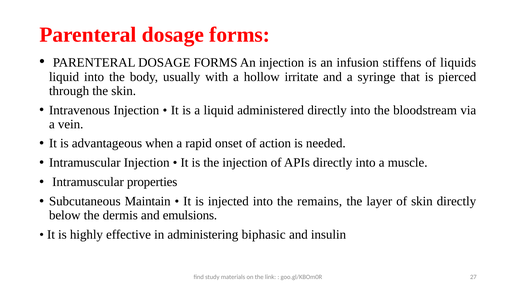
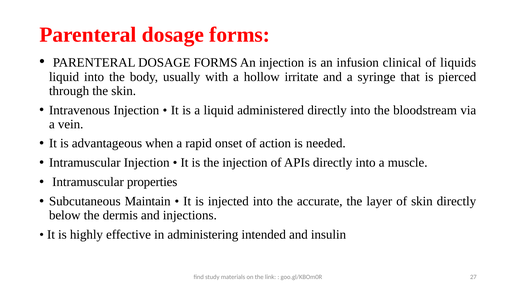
stiffens: stiffens -> clinical (402, 63)
remains: remains -> accurate (320, 201)
emulsions: emulsions -> injections (190, 215)
biphasic: biphasic -> intended (264, 235)
